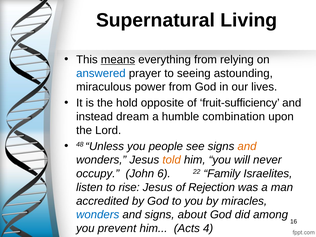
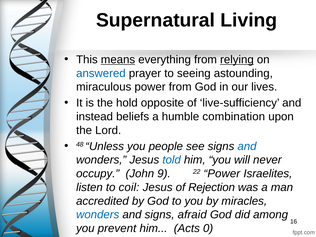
relying underline: none -> present (237, 60)
fruit-sufficiency: fruit-sufficiency -> live-sufficiency (240, 103)
dream: dream -> beliefs (133, 117)
and colour: orange -> blue (247, 146)
told colour: orange -> blue (172, 160)
6: 6 -> 9 (164, 174)
22 Family: Family -> Power (222, 174)
rise: rise -> coil (129, 187)
about: about -> afraid (192, 215)
4: 4 -> 0 (208, 228)
